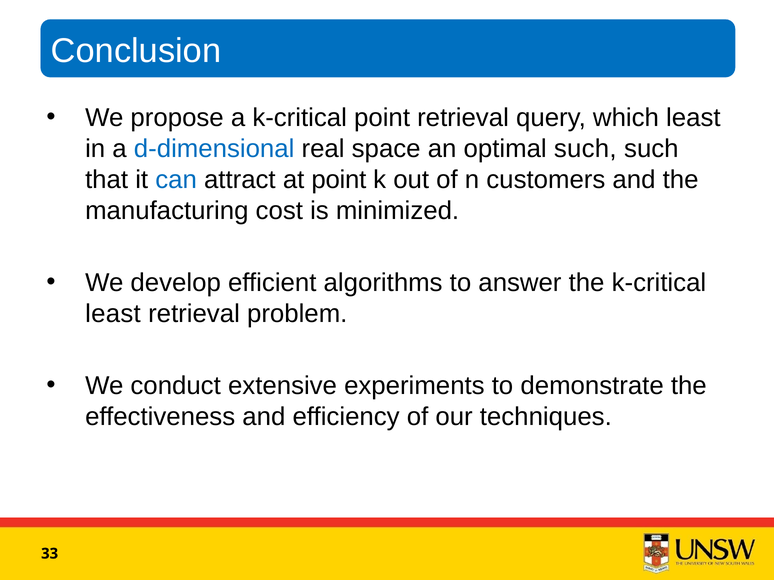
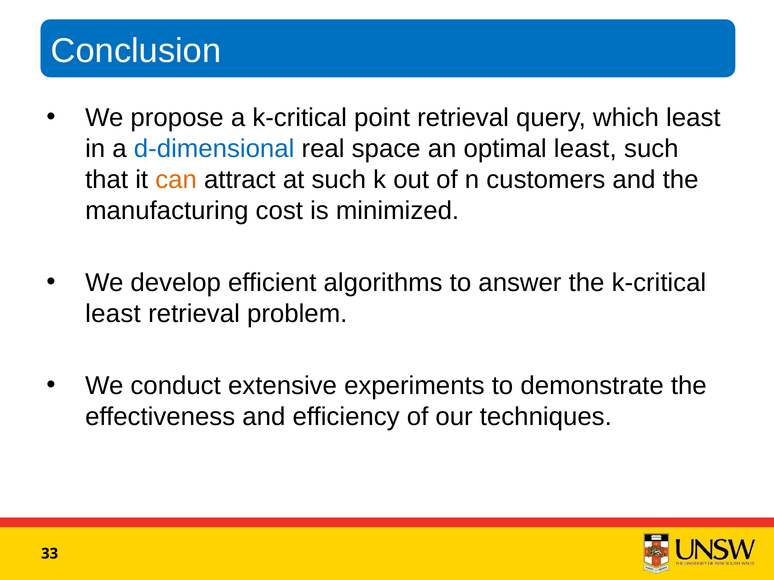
optimal such: such -> least (585, 149)
can colour: blue -> orange (176, 180)
at point: point -> such (339, 180)
